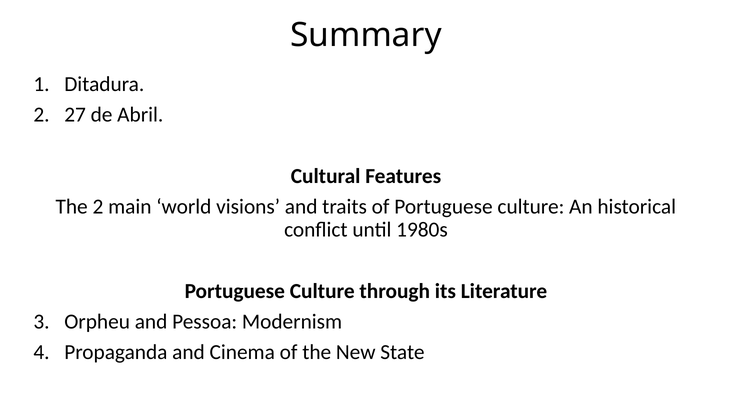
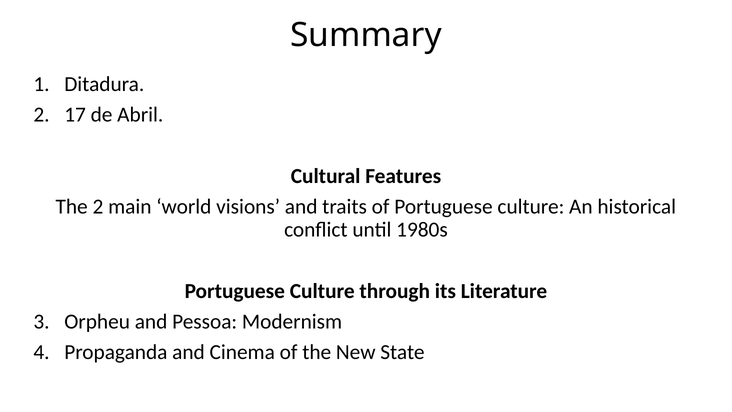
27: 27 -> 17 (75, 115)
